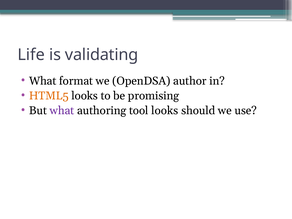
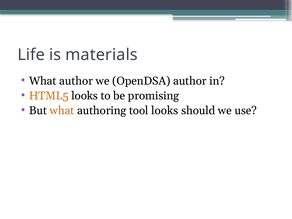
validating: validating -> materials (101, 55)
What format: format -> author (76, 81)
what colour: purple -> orange (62, 111)
